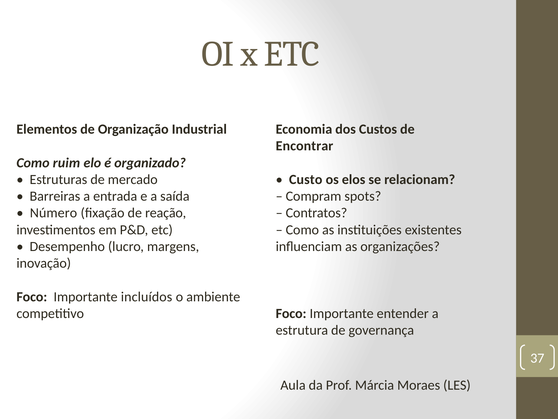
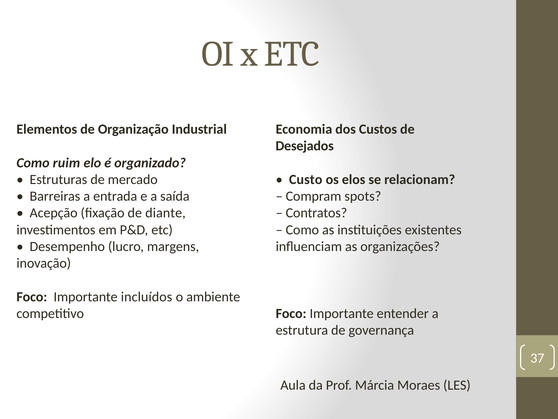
Encontrar: Encontrar -> Desejados (305, 146)
Número: Número -> Acepção (54, 213)
reação: reação -> diante (166, 213)
